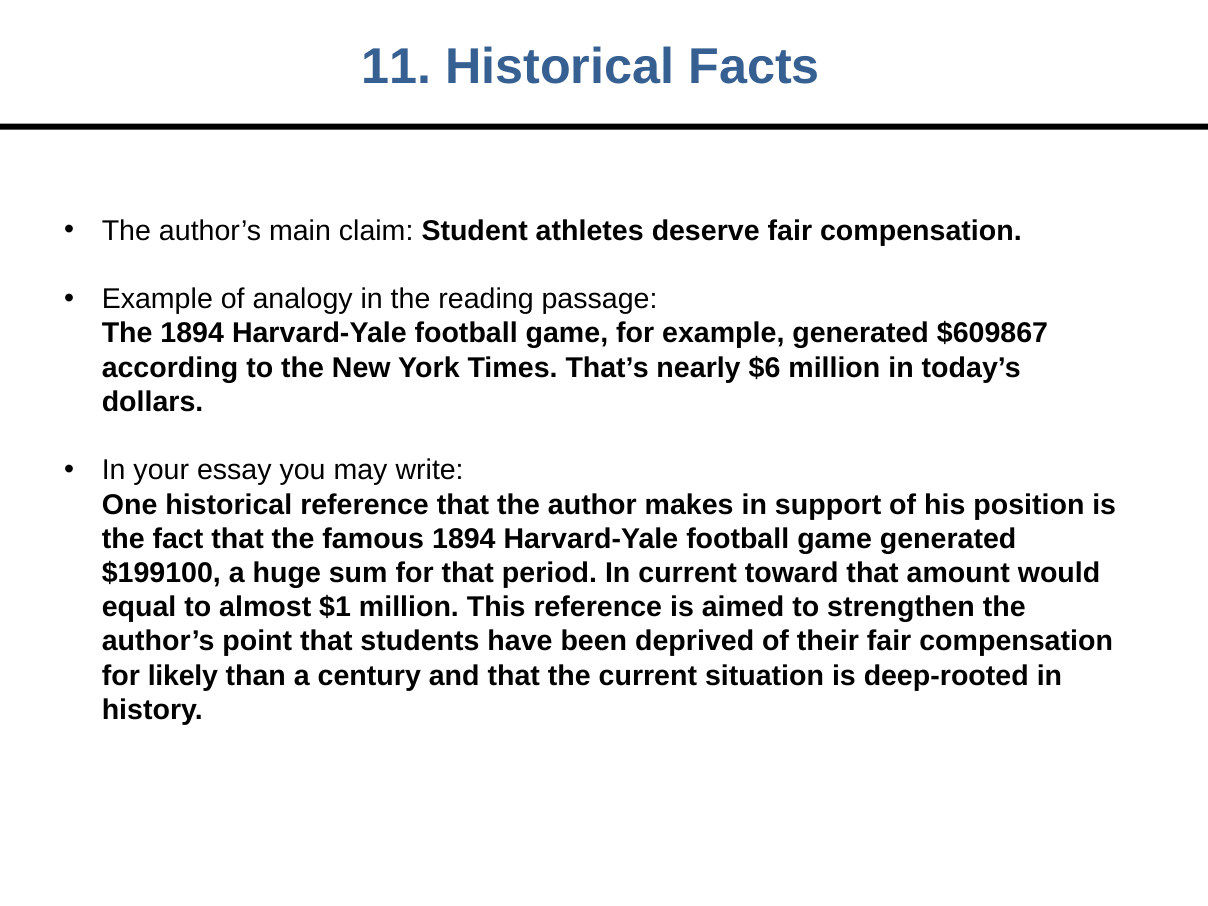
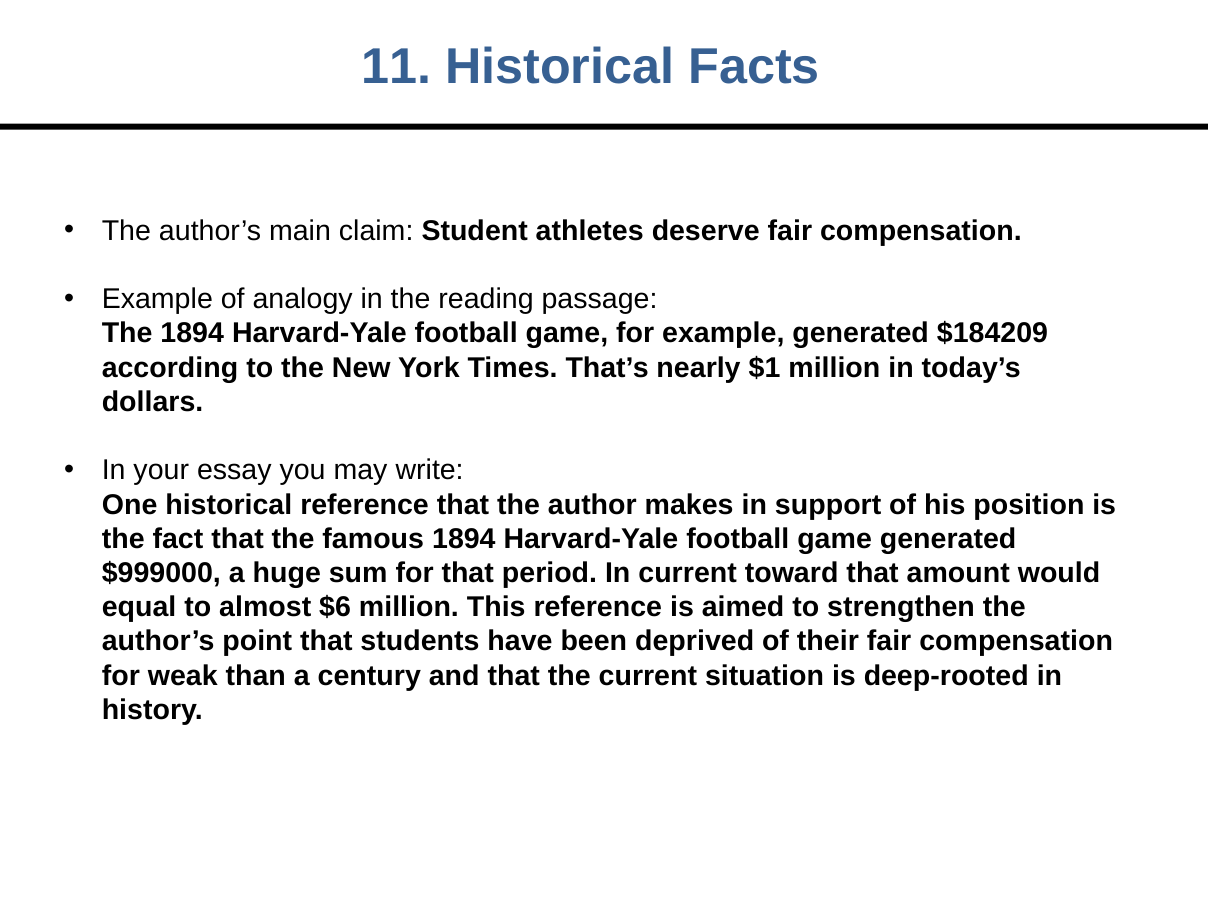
$609867: $609867 -> $184209 (992, 333)
$6: $6 -> $1 (765, 368)
$199100: $199100 -> $999000 (161, 573)
$1: $1 -> $6 (335, 607)
likely: likely -> weak (183, 676)
